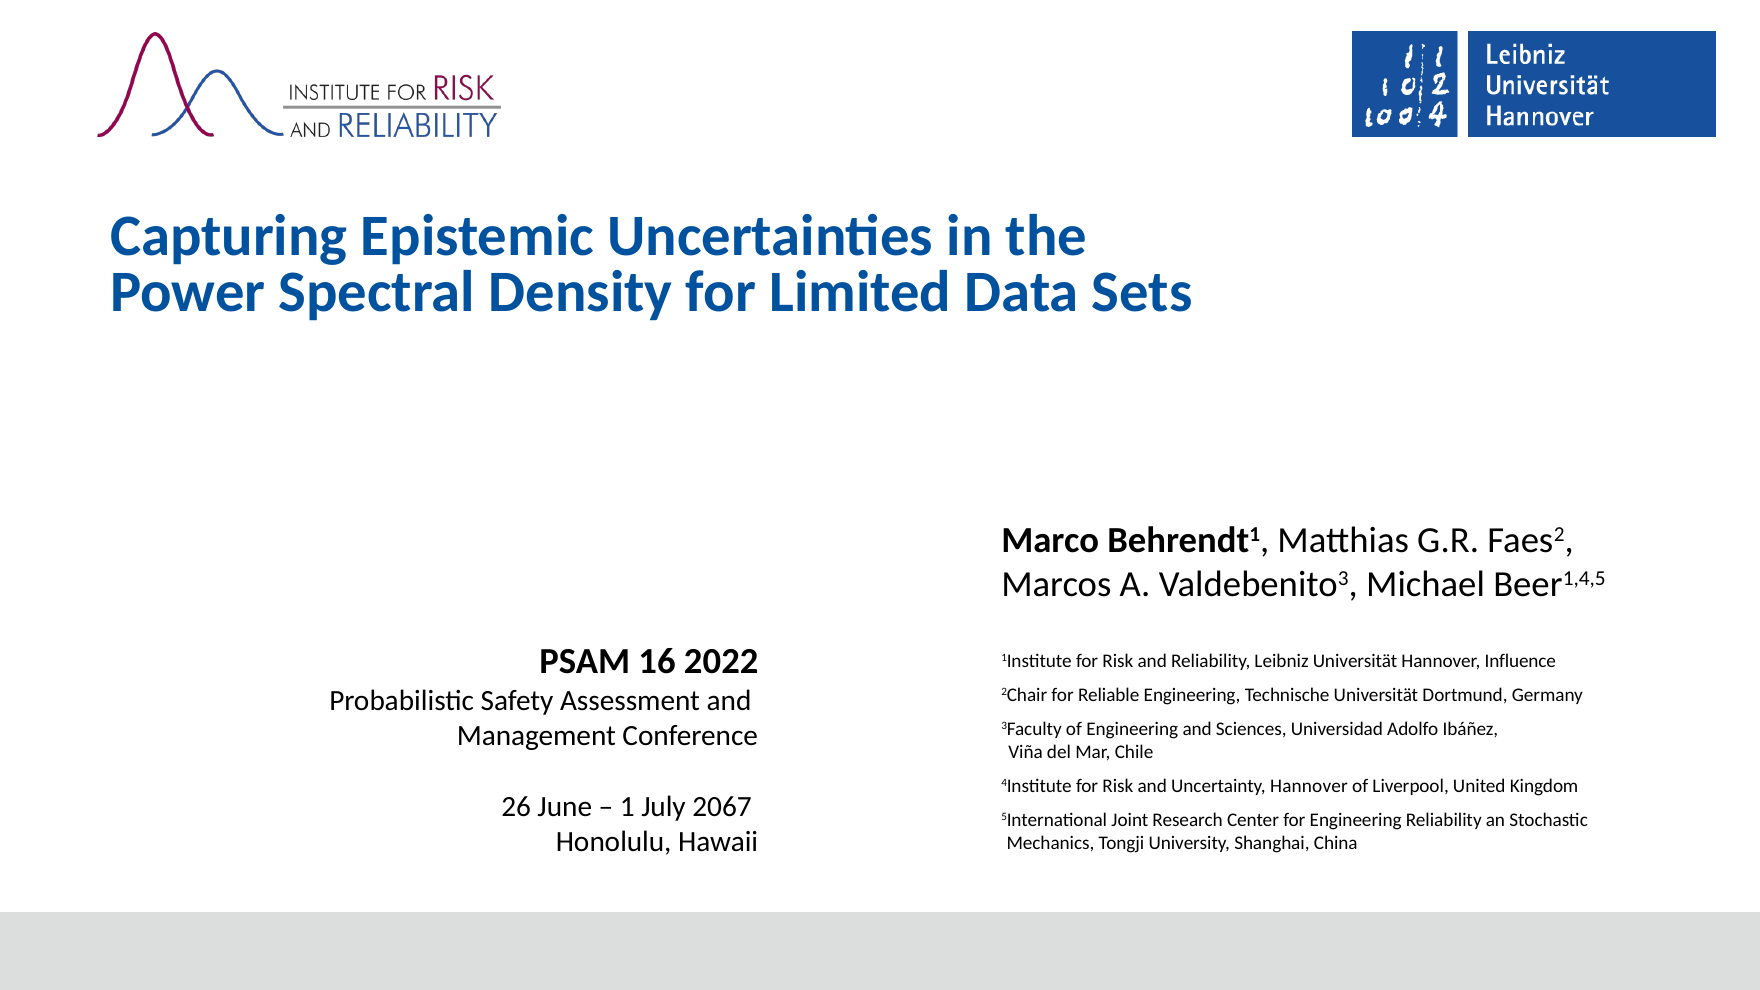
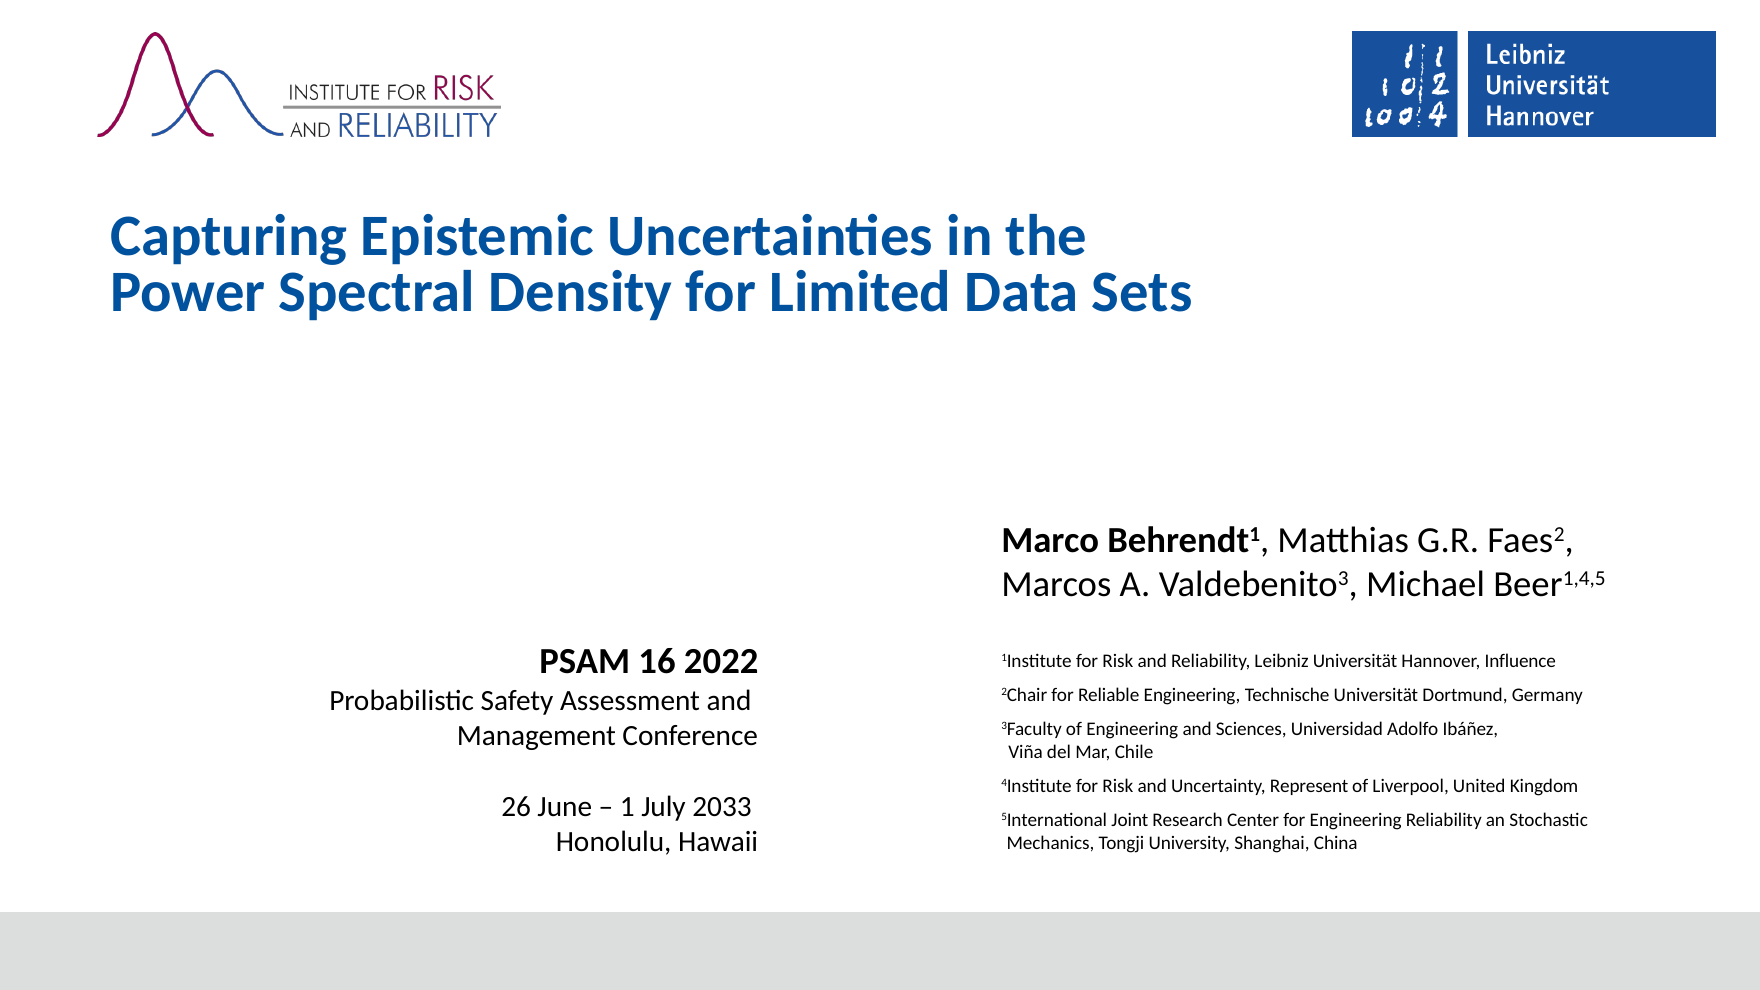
Uncertainty Hannover: Hannover -> Represent (1309, 786)
2067: 2067 -> 2033 (722, 806)
